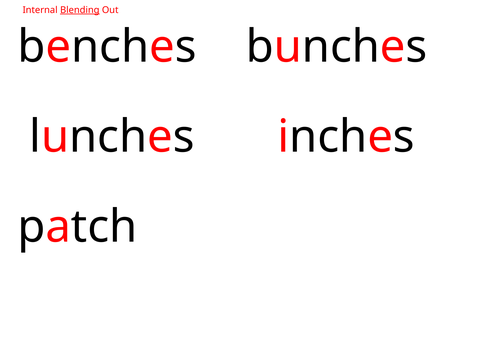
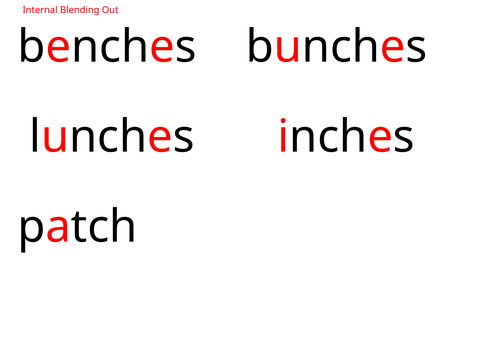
Blending underline: present -> none (80, 10)
